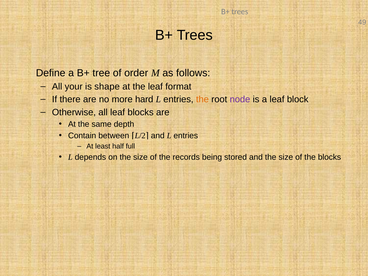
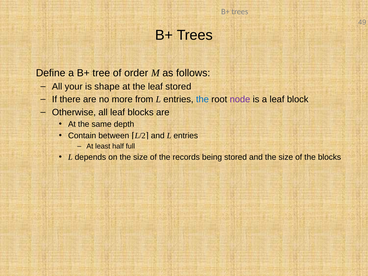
leaf format: format -> stored (178, 87)
hard: hard -> from (144, 99)
the colour: orange -> blue (202, 99)
